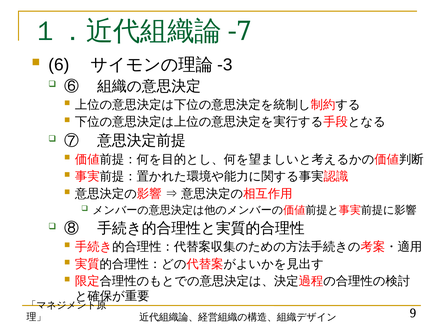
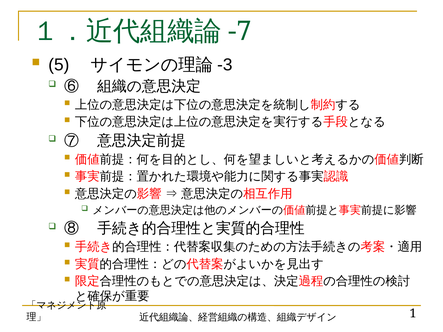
6: 6 -> 5 (59, 65)
9: 9 -> 1 (413, 314)
